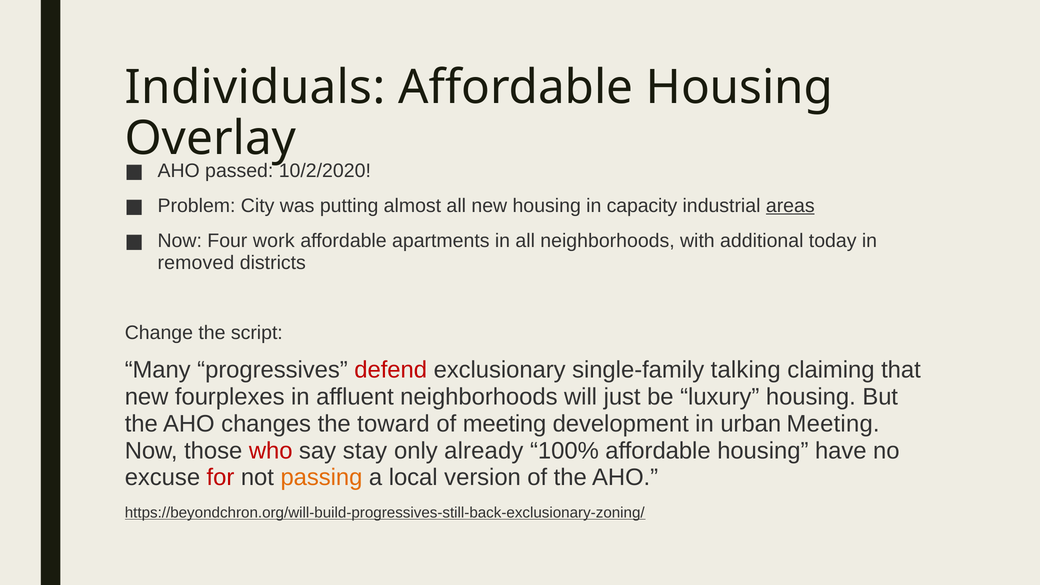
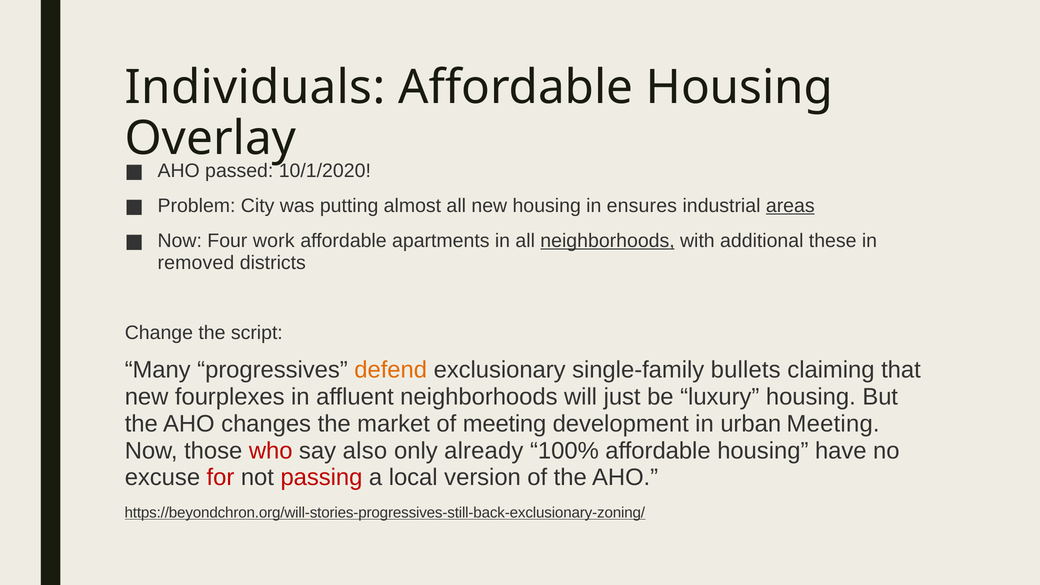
10/2/2020: 10/2/2020 -> 10/1/2020 (325, 171)
capacity: capacity -> ensures (642, 206)
neighborhoods underline: none -> present (608, 241)
today: today -> these (833, 241)
defend colour: red -> orange (391, 370)
talking: talking -> bullets (746, 370)
toward: toward -> market (394, 424)
stay: stay -> also (365, 451)
passing colour: orange -> red (321, 478)
https://beyondchron.org/will-build-progressives-still-back-exclusionary-zoning/: https://beyondchron.org/will-build-progressives-still-back-exclusionary-zoning/ -> https://beyondchron.org/will-stories-progressives-still-back-exclusionary-zoning/ (385, 513)
